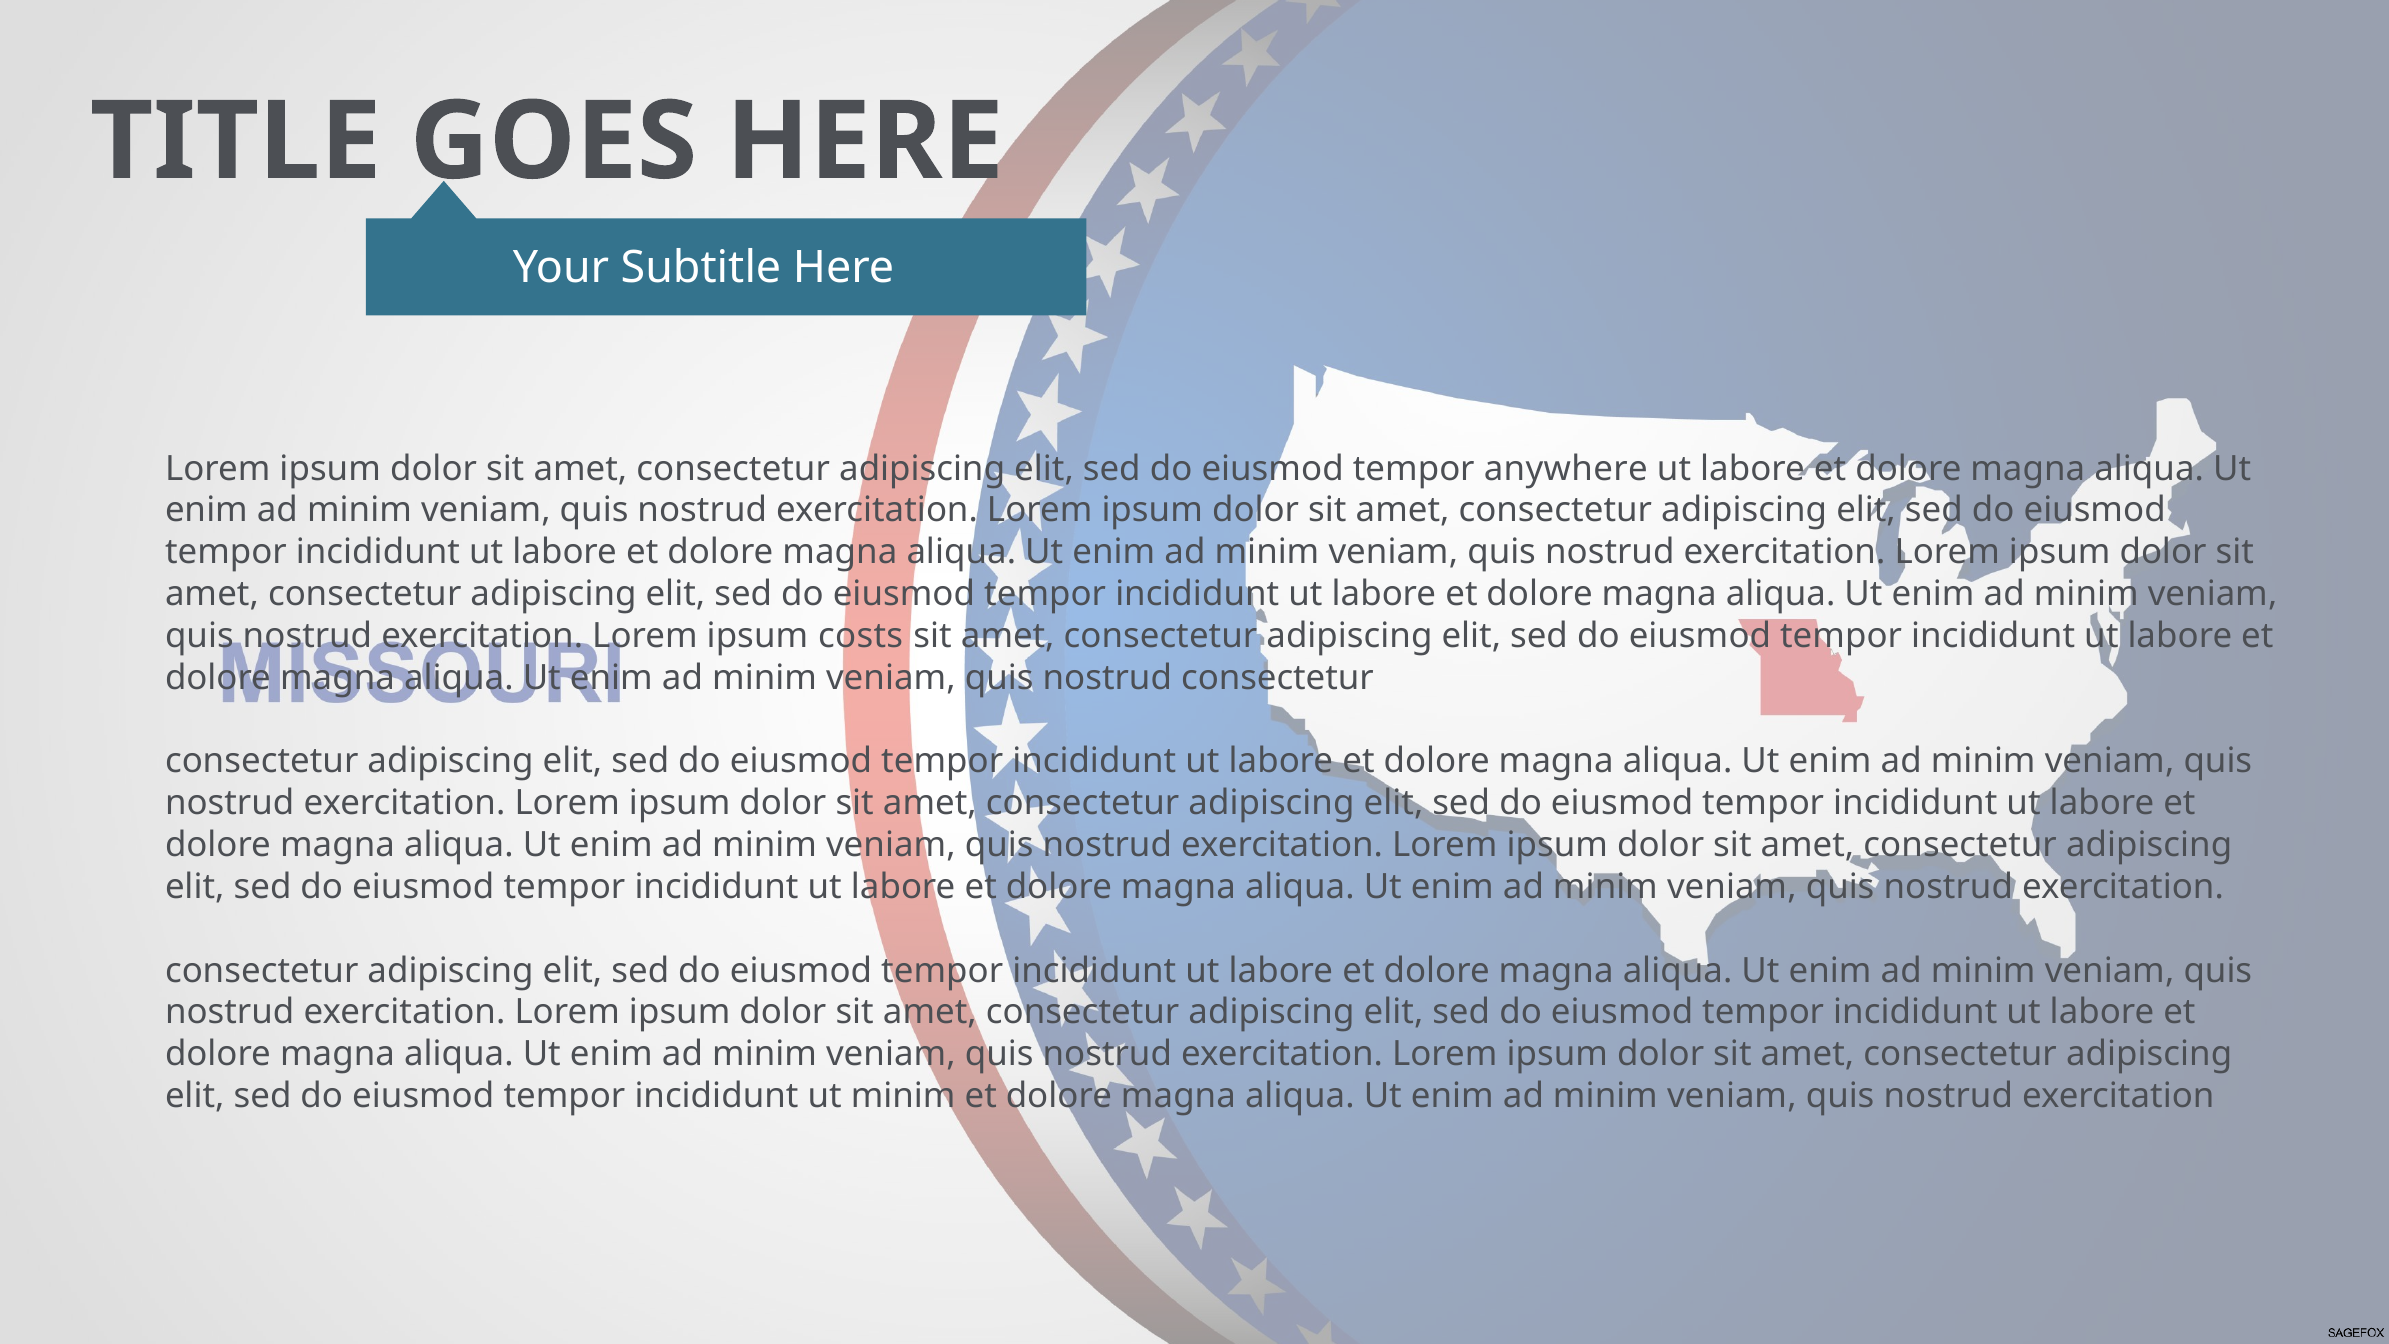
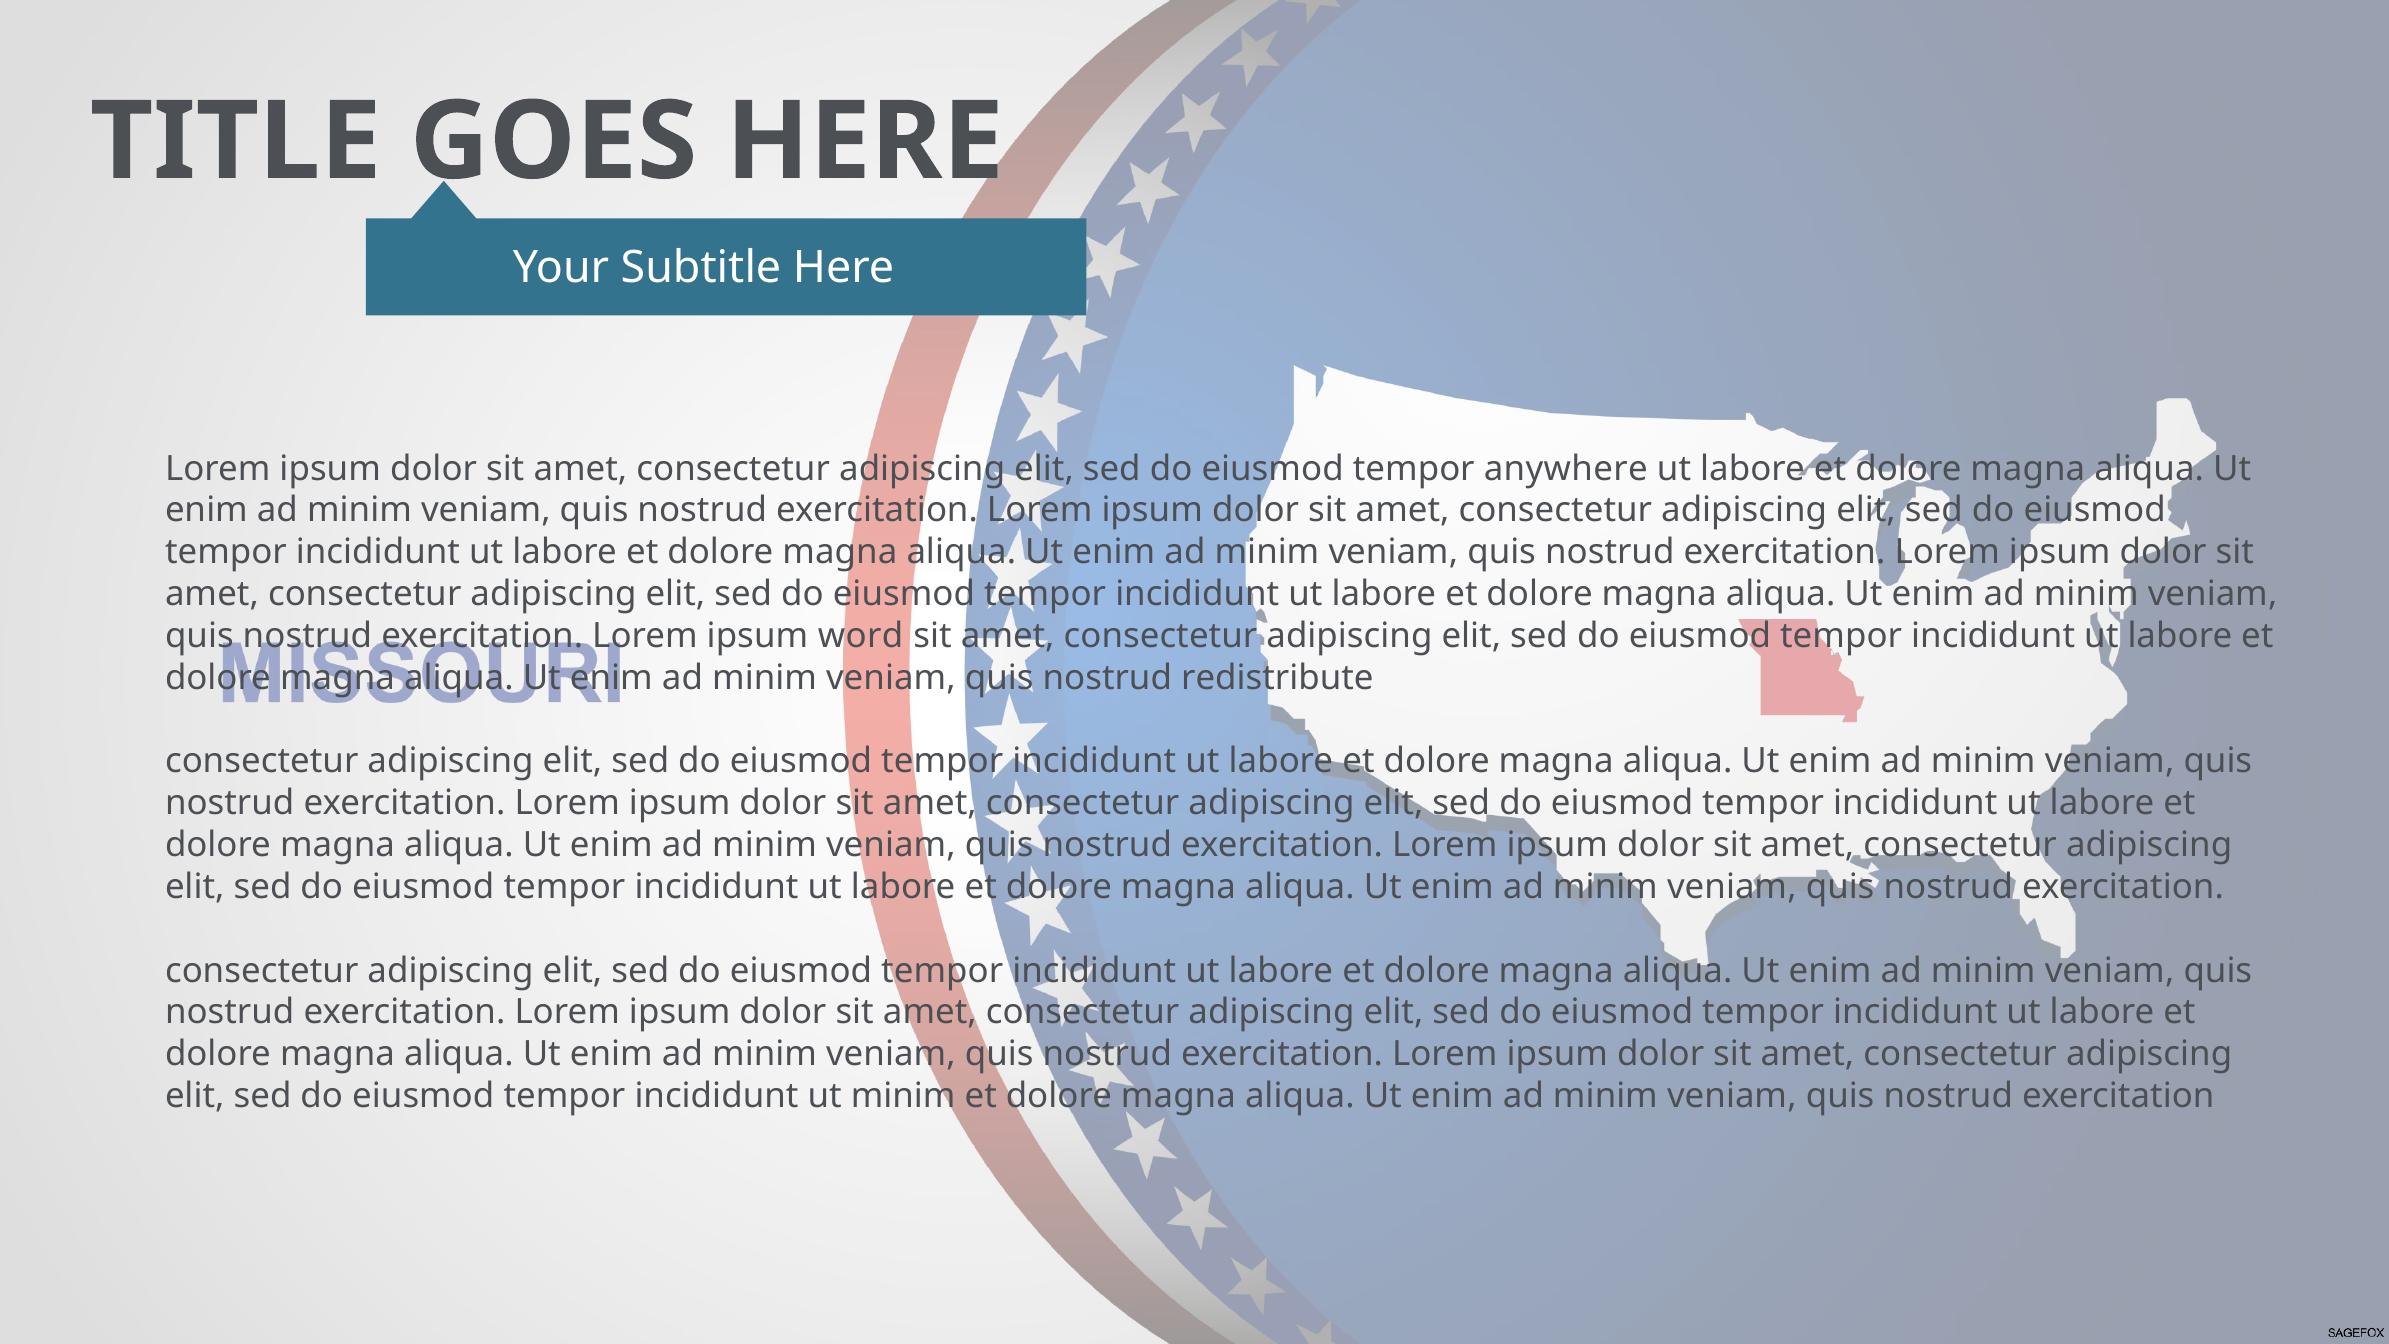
costs: costs -> word (861, 636)
nostrud consectetur: consectetur -> redistribute (1277, 678)
